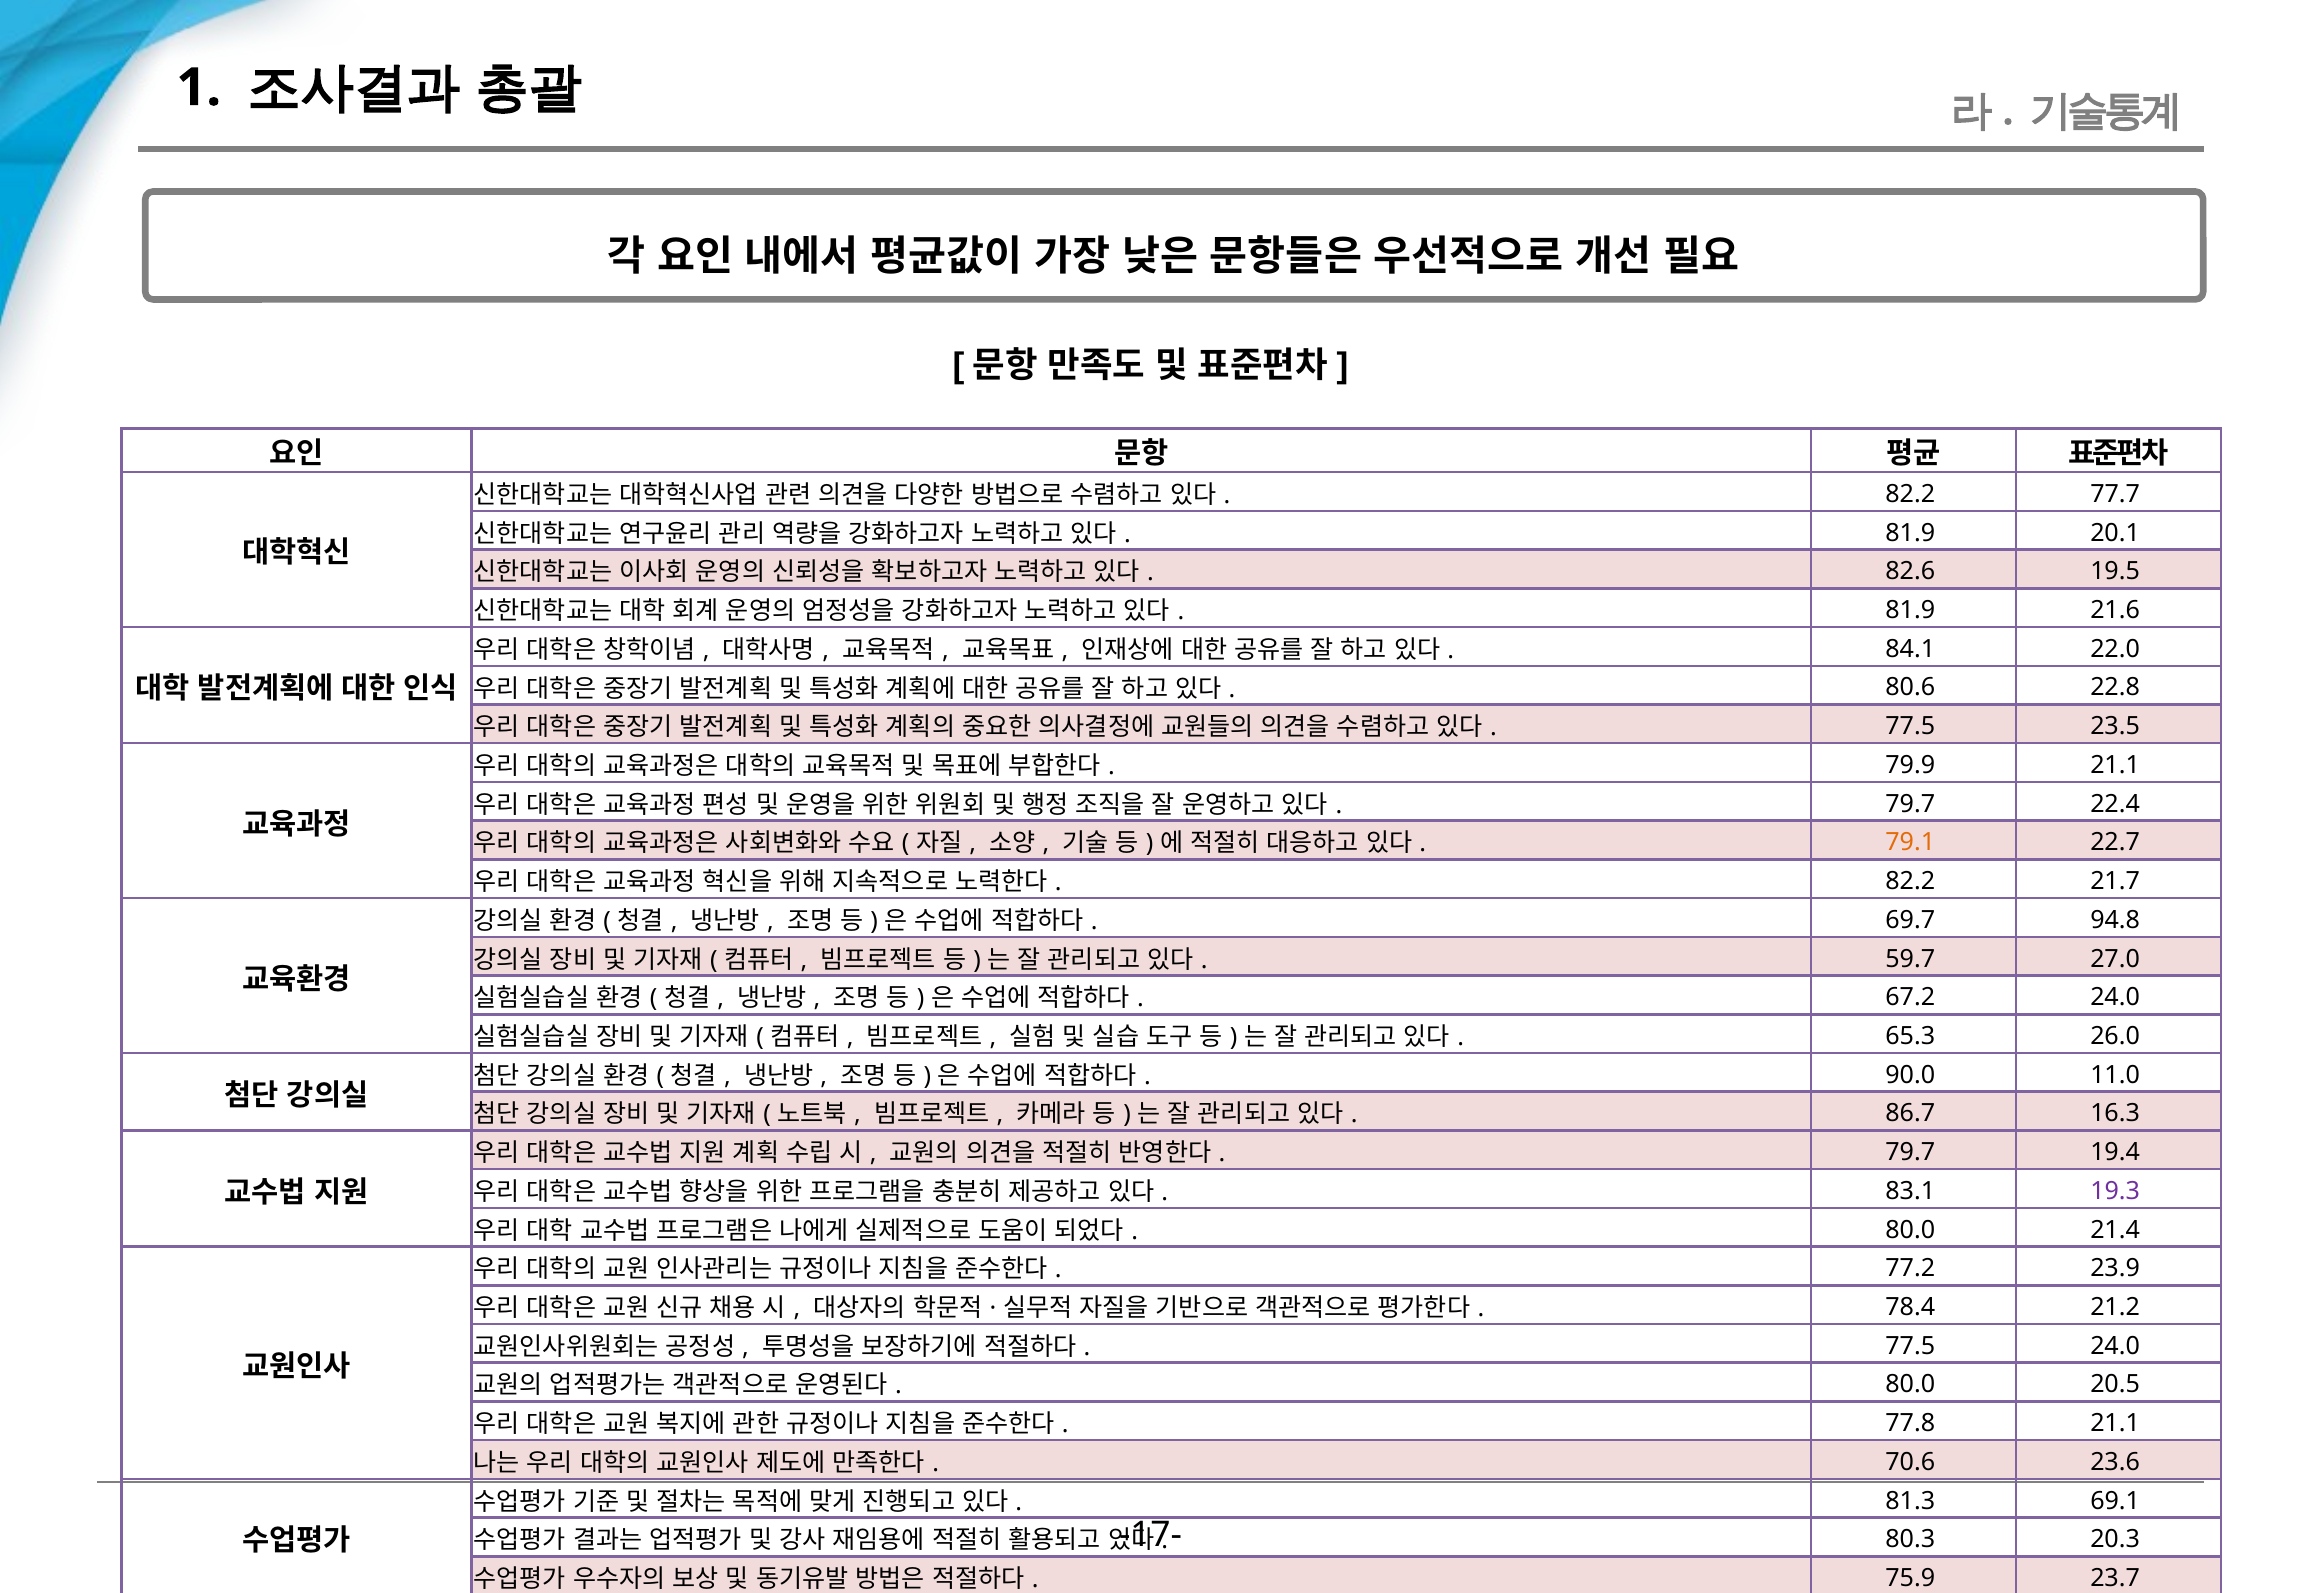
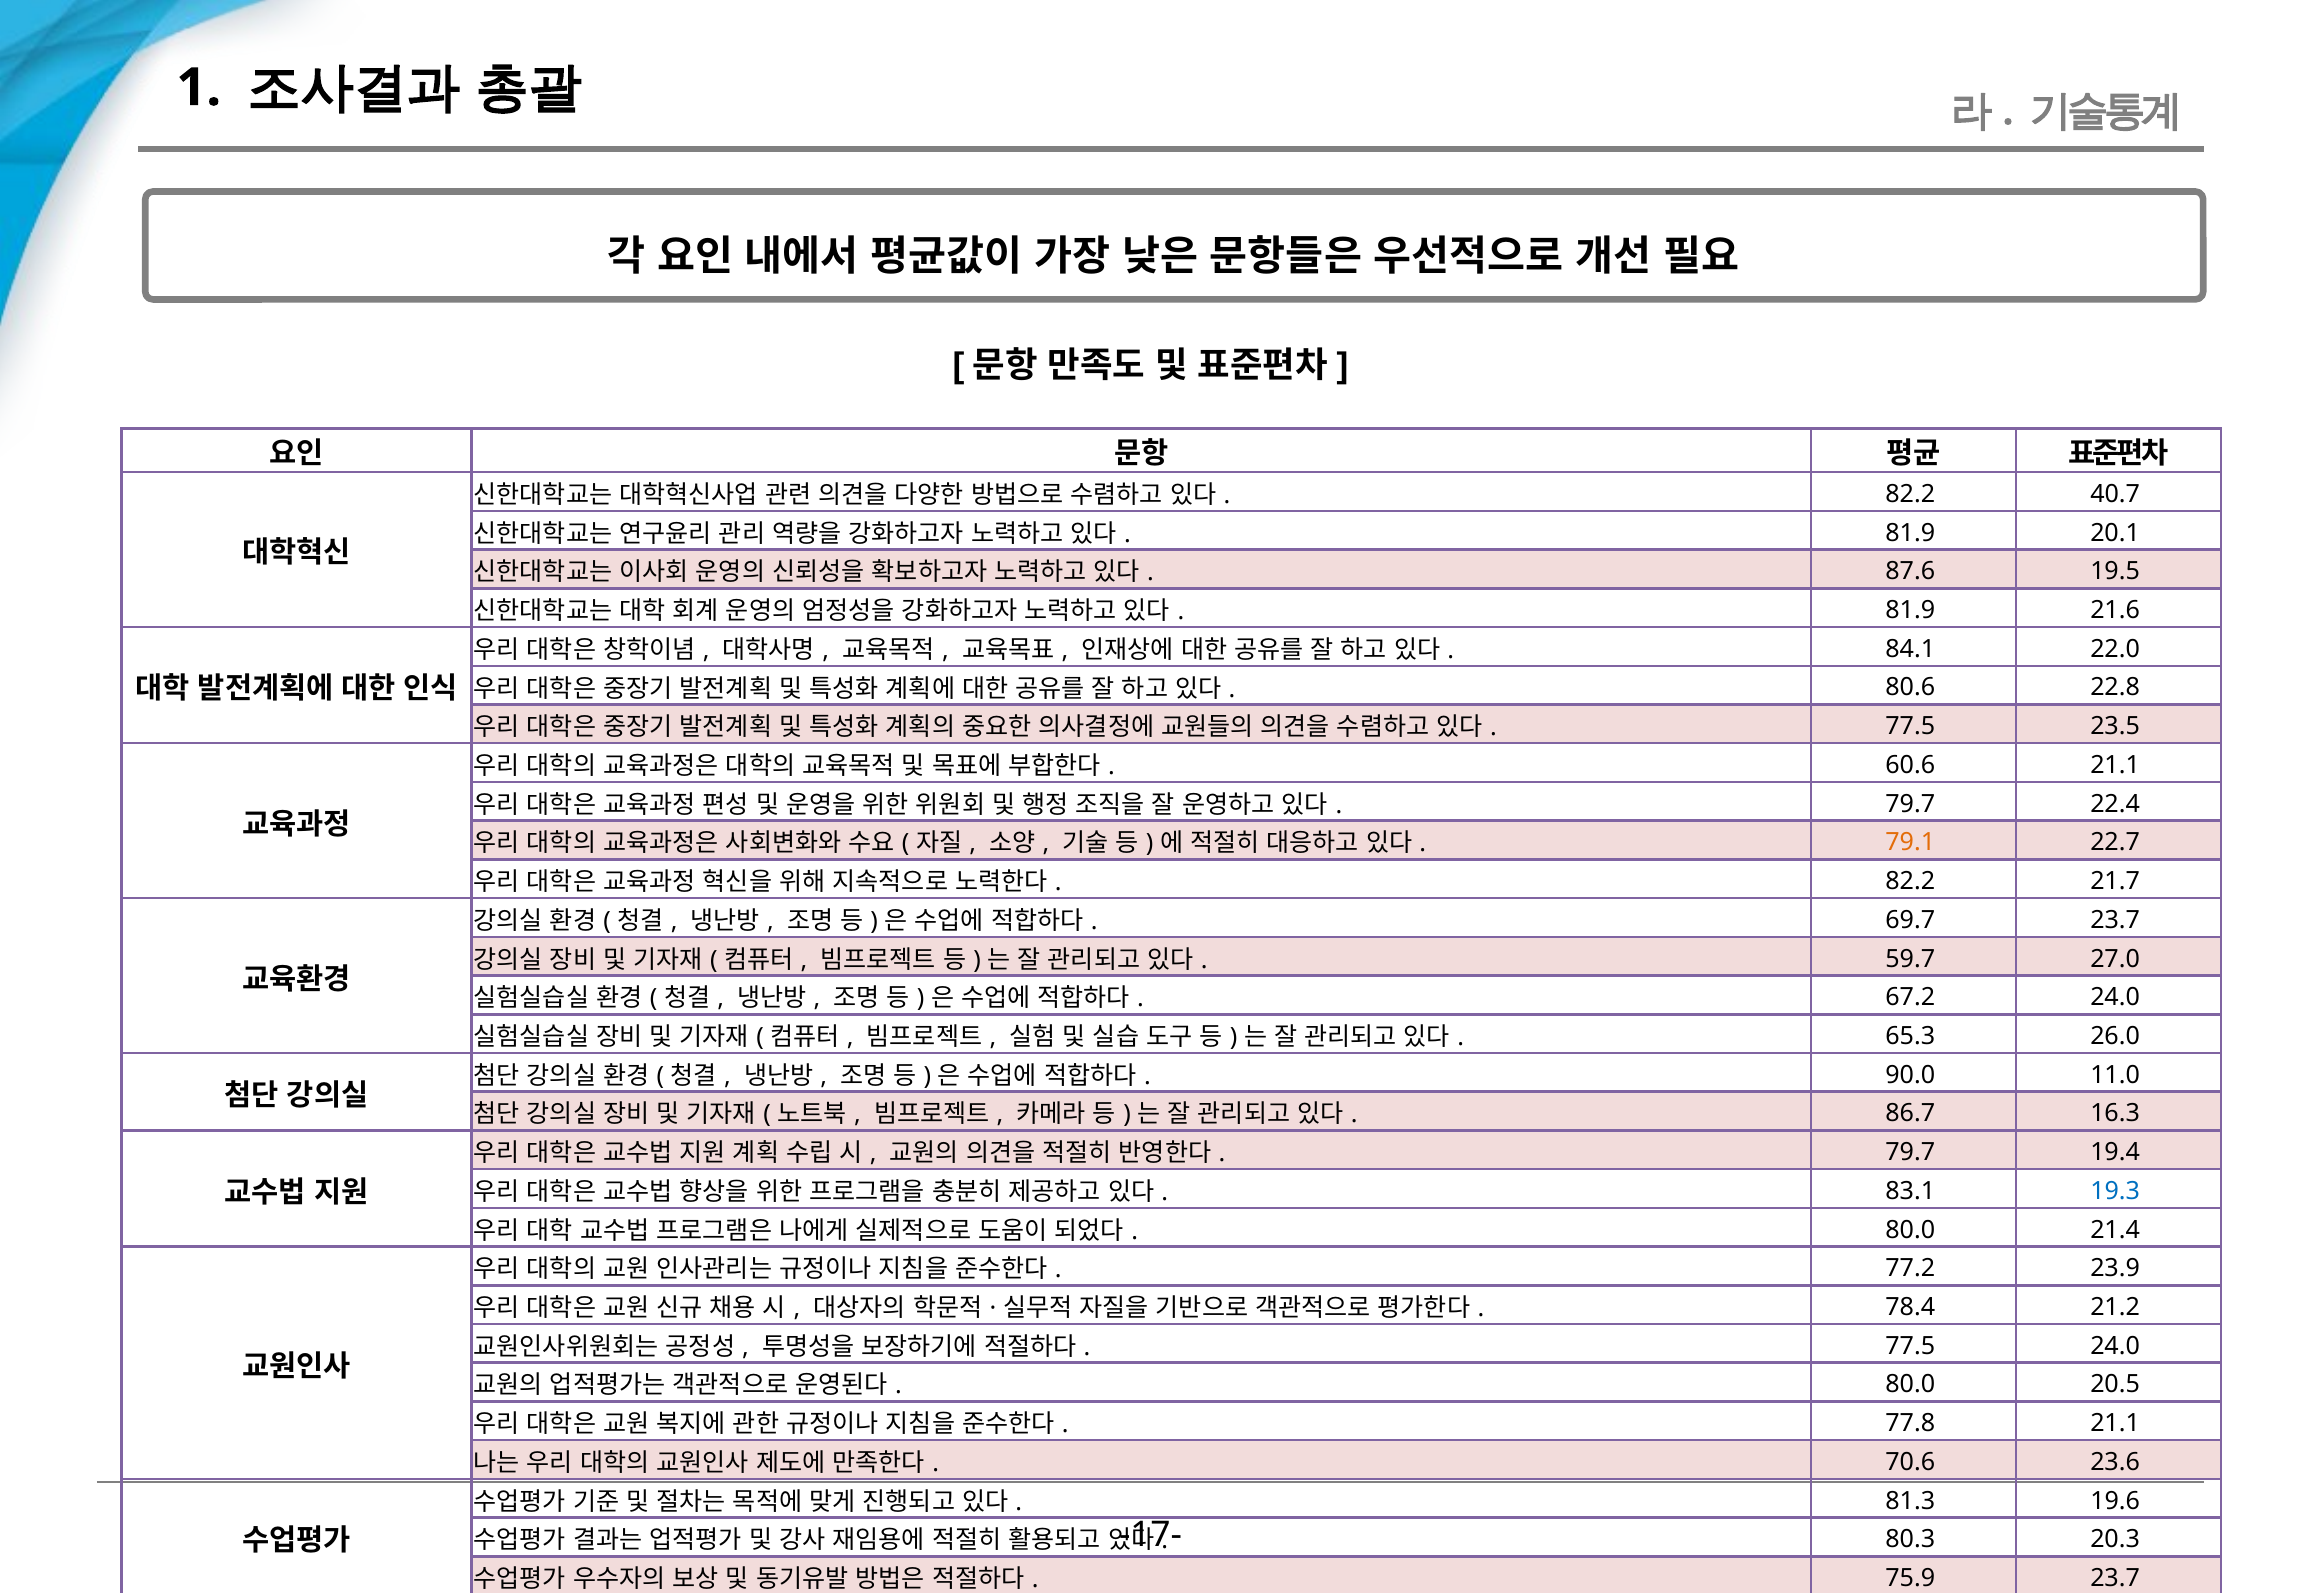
77.7: 77.7 -> 40.7 (2115, 494)
82.6: 82.6 -> 87.6 (1910, 572)
79.9: 79.9 -> 60.6 (1910, 765)
69.7 94.8: 94.8 -> 23.7 (2115, 920)
19.3 colour: purple -> blue (2115, 1191)
69.1: 69.1 -> 19.6 (2115, 1501)
